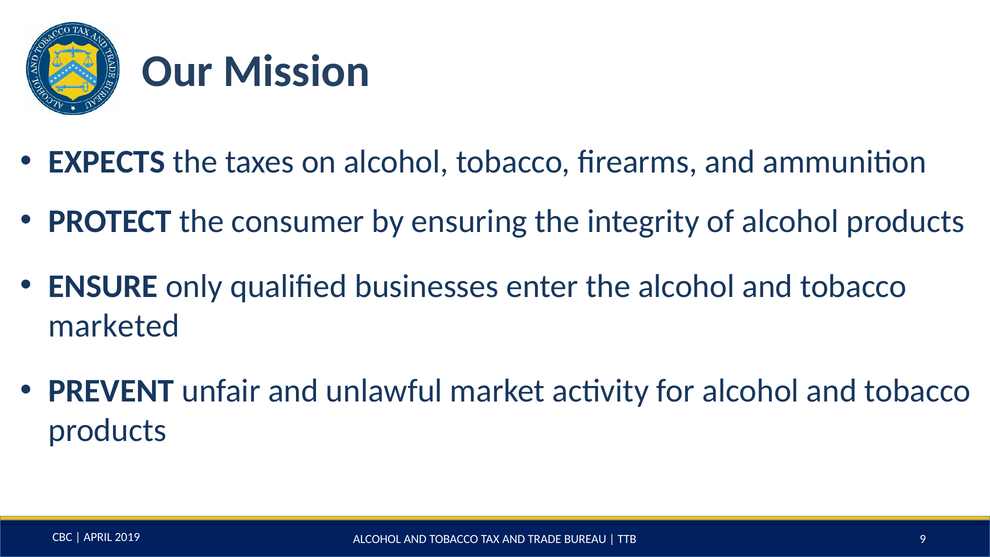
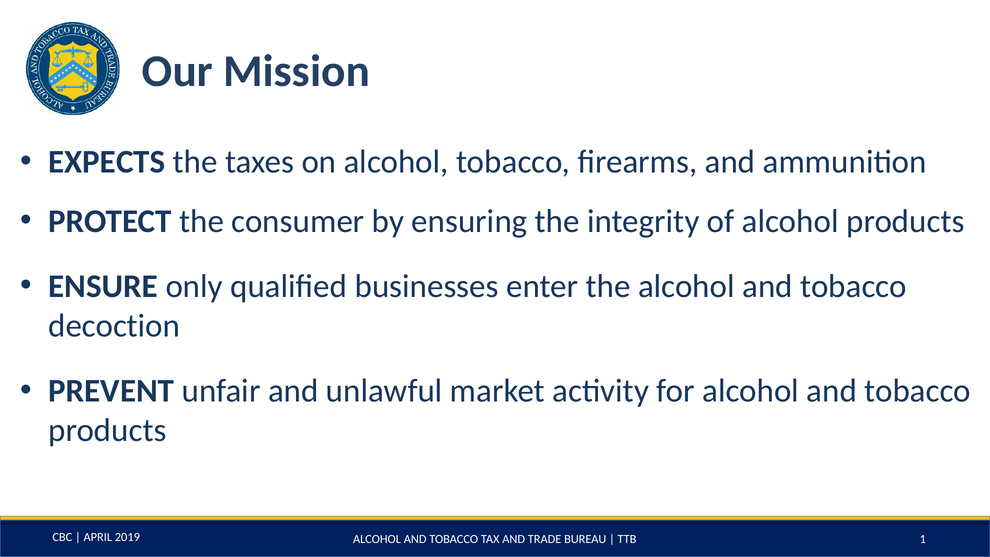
marketed: marketed -> decoction (114, 326)
9: 9 -> 1 (923, 539)
